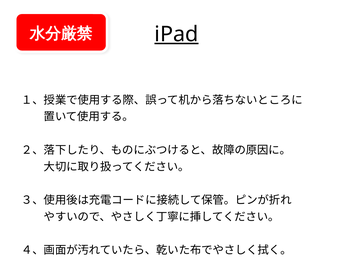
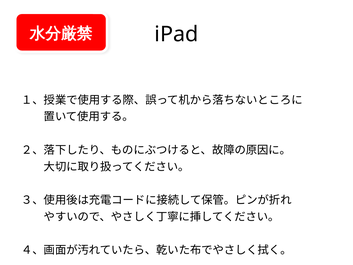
iPad underline: present -> none (176, 34)
